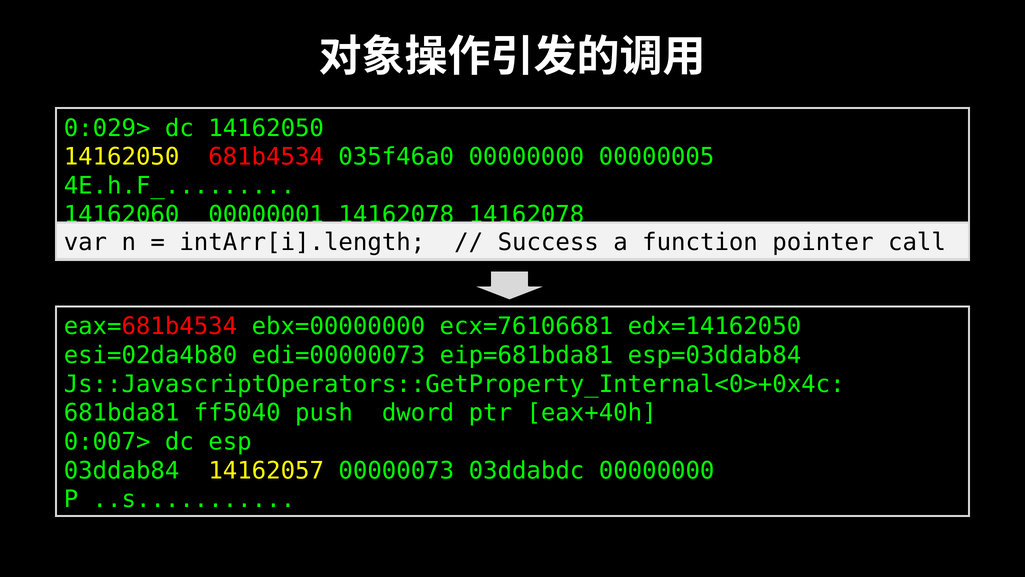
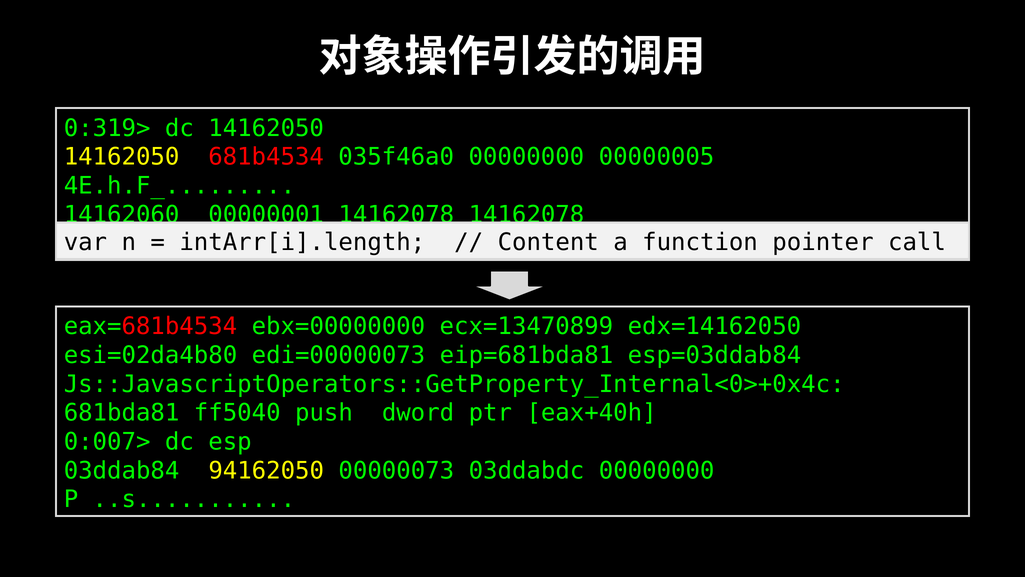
0:029>: 0:029> -> 0:319> (107, 128)
Success: Success -> Content (548, 242)
ecx=76106681: ecx=76106681 -> ecx=13470899 (526, 326)
14162057: 14162057 -> 94162050 (266, 470)
